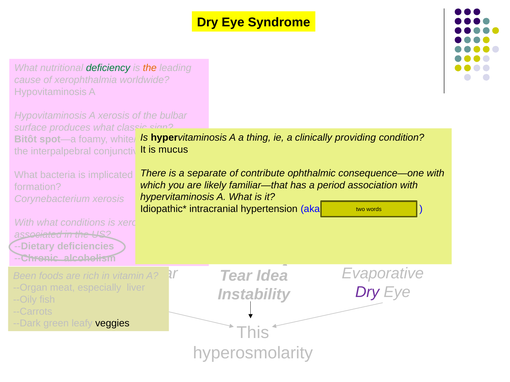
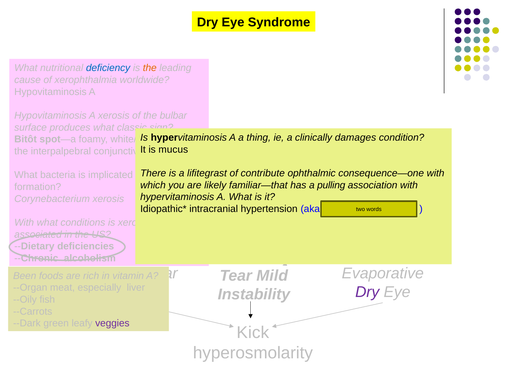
deficiency colour: green -> blue (108, 68)
providing: providing -> damages (355, 138)
separate: separate -> lifitegrast (207, 173)
period: period -> pulling (331, 185)
Idea: Idea -> Mild (272, 276)
veggies colour: black -> purple (112, 324)
This: This -> Kick (253, 333)
